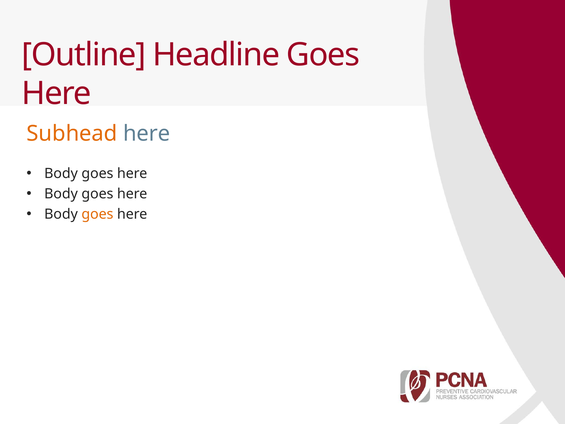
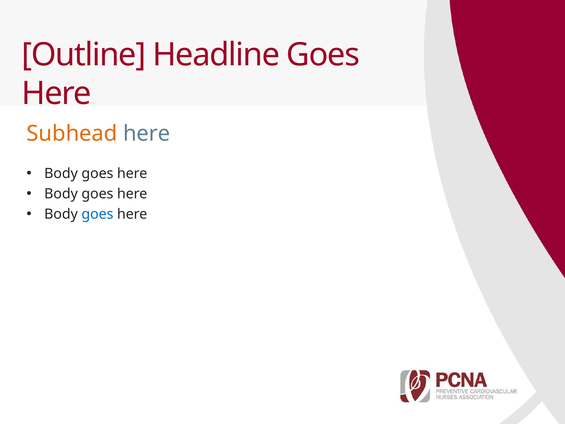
goes colour: orange -> blue (97, 214)
